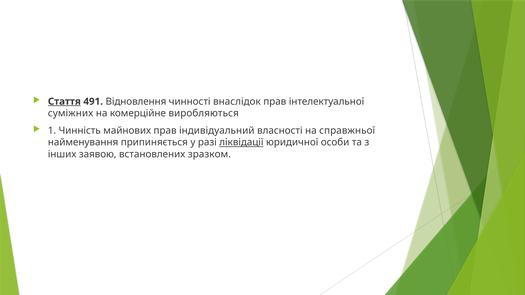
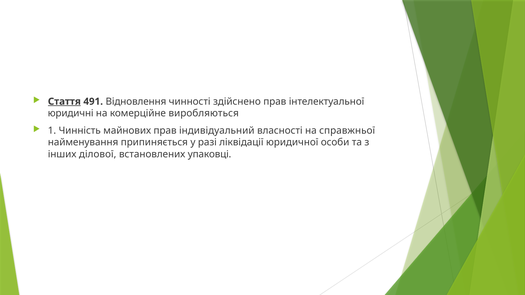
внаслідок: внаслідок -> здійснено (237, 102)
суміжних: суміжних -> юридичні (71, 113)
ліквідації underline: present -> none (241, 143)
заявою: заявою -> ділової (98, 154)
зразком: зразком -> упаковці (210, 154)
